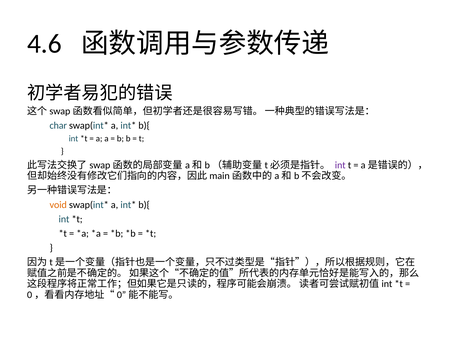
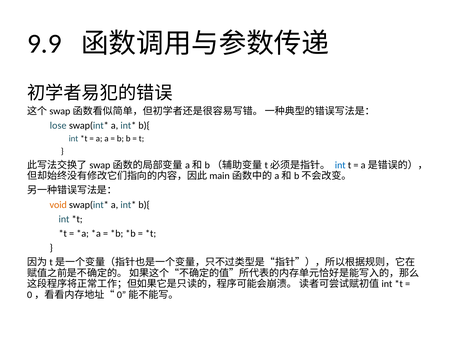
4.6: 4.6 -> 9.9 (44, 44)
char: char -> lose (58, 126)
int colour: purple -> blue (340, 165)
